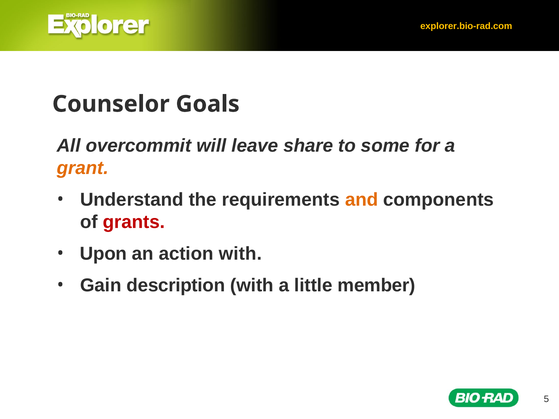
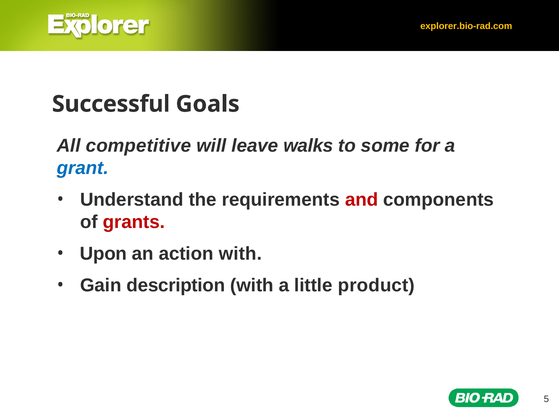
Counselor: Counselor -> Successful (111, 104)
overcommit: overcommit -> competitive (138, 146)
share: share -> walks (308, 146)
grant colour: orange -> blue (83, 168)
and colour: orange -> red (362, 200)
member: member -> product (376, 285)
